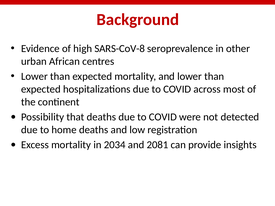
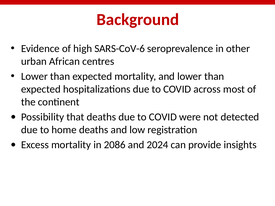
SARS-CoV-8: SARS-CoV-8 -> SARS-CoV-6 (120, 49)
2034: 2034 -> 2086 (115, 145)
2081: 2081 -> 2024 (157, 145)
